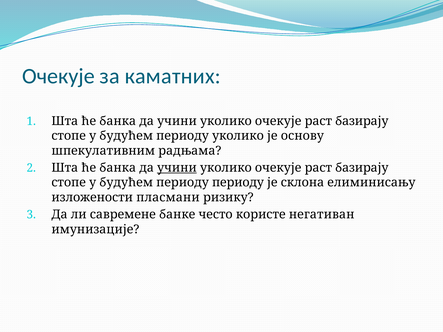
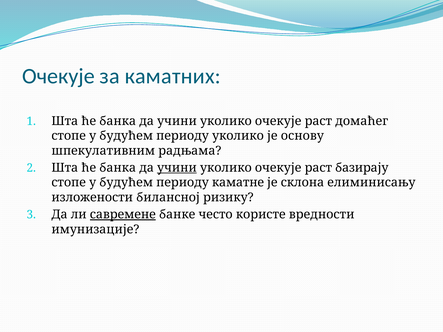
базирају: базирају -> домаћег (362, 121)
периоду периоду: периоду -> каматне (238, 183)
пласмани: пласмани -> билансној (168, 198)
савремене underline: none -> present (123, 215)
негативан: негативан -> вредности (322, 215)
